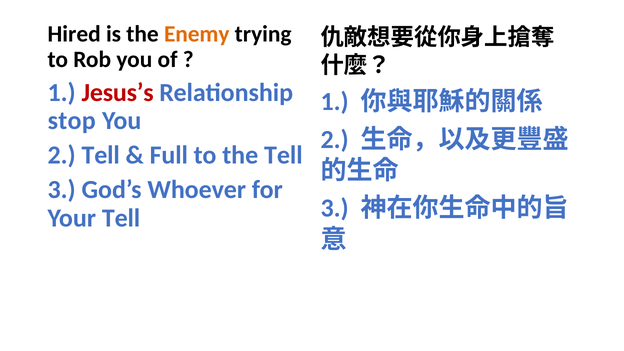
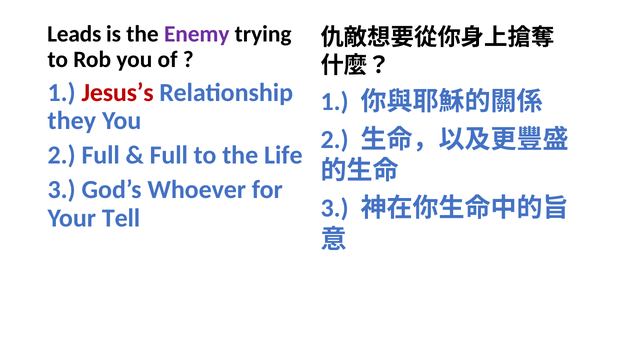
Hired: Hired -> Leads (74, 34)
Enemy colour: orange -> purple (197, 34)
stop: stop -> they (72, 121)
2 Tell: Tell -> Full (101, 155)
the Tell: Tell -> Life (283, 155)
